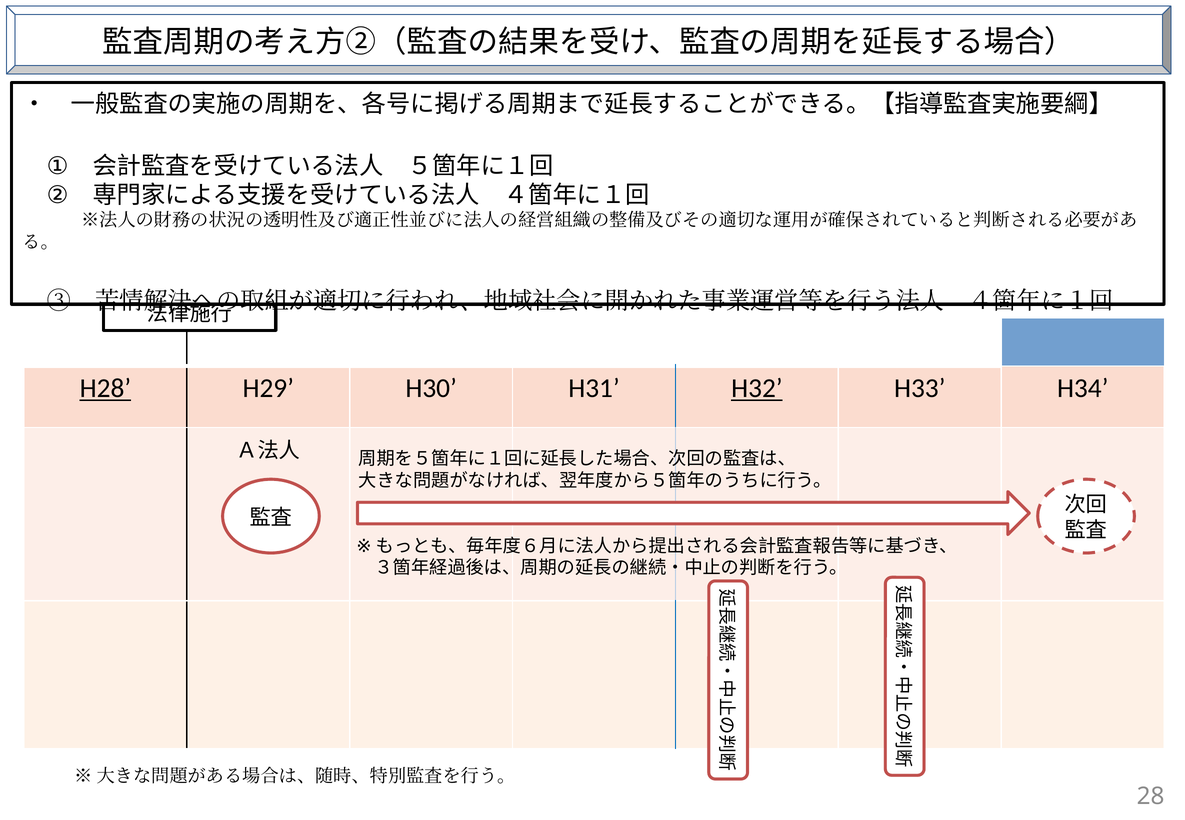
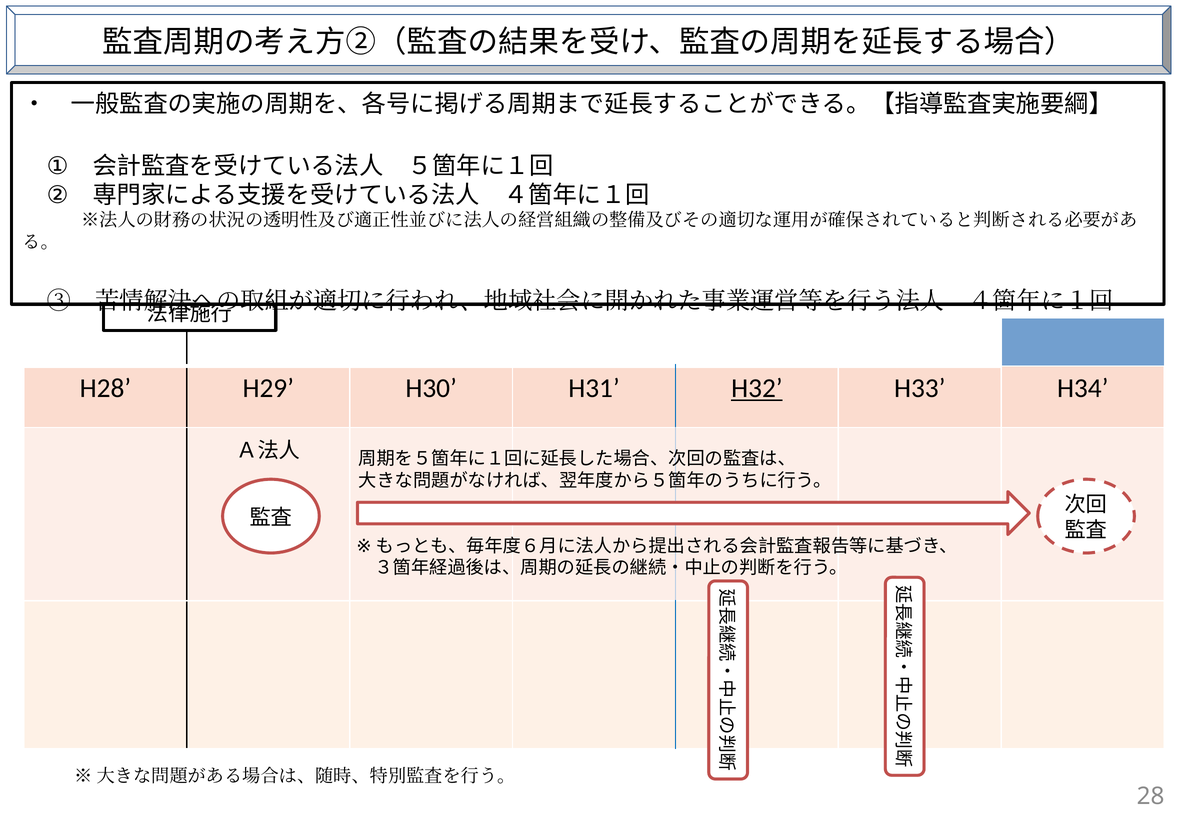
H28 underline: present -> none (105, 389)
